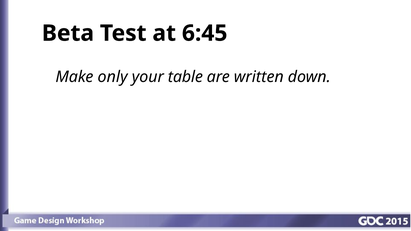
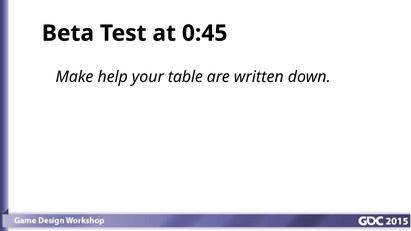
6:45: 6:45 -> 0:45 (205, 33)
only: only -> help (113, 77)
